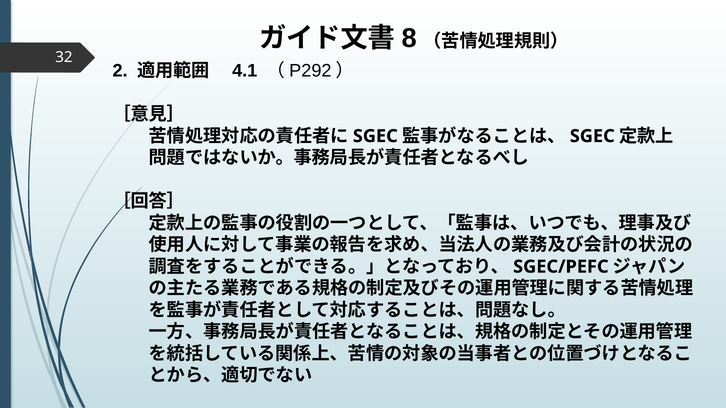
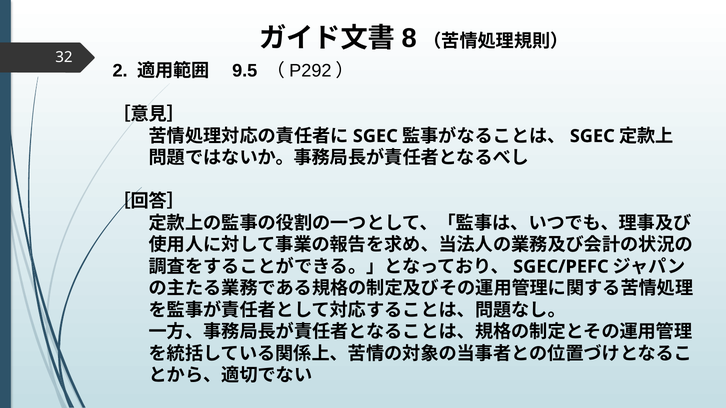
4.1: 4.1 -> 9.5 (245, 71)
